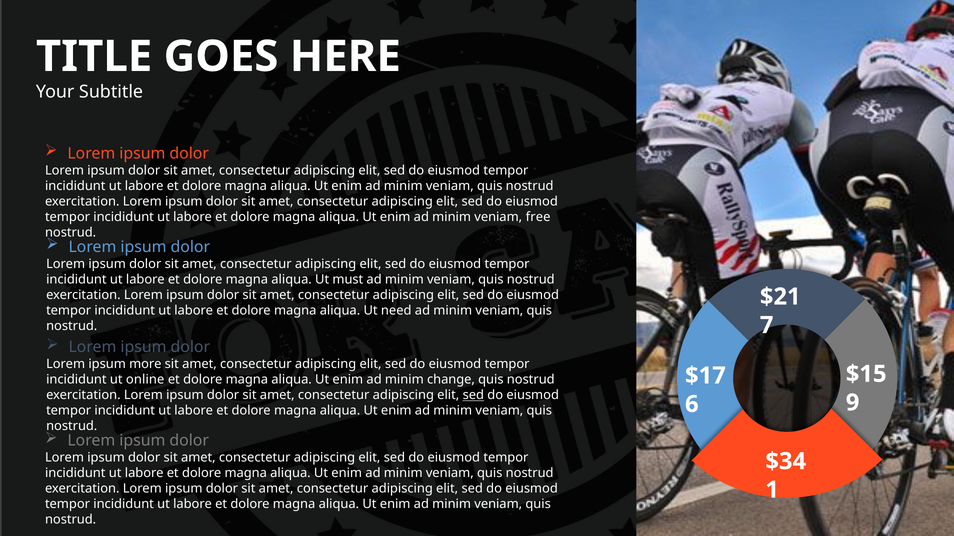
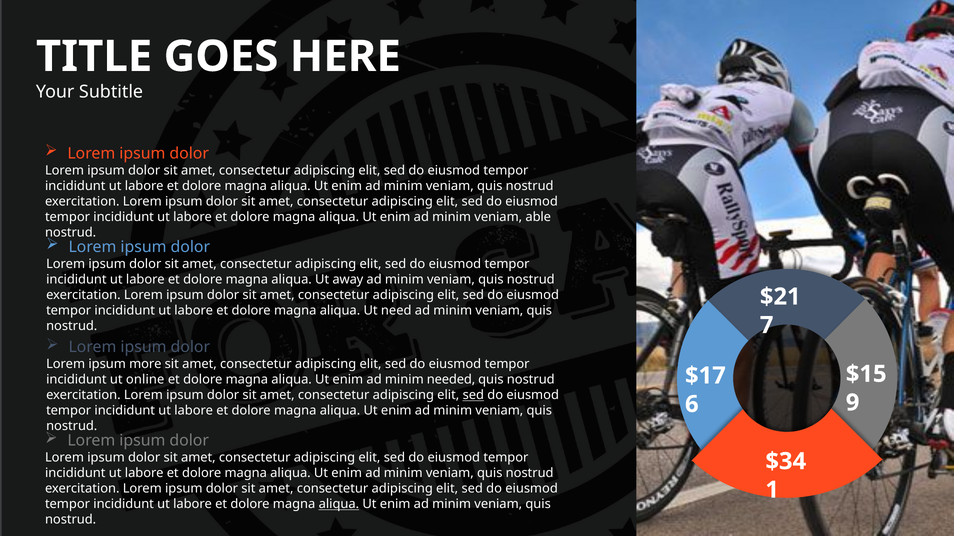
free: free -> able (538, 217)
must: must -> away (348, 280)
change: change -> needed (451, 380)
aliqua underline: none -> present (339, 505)
